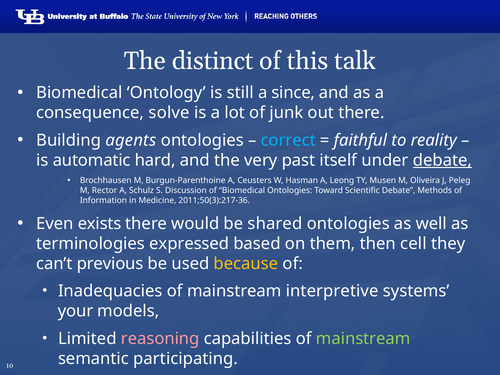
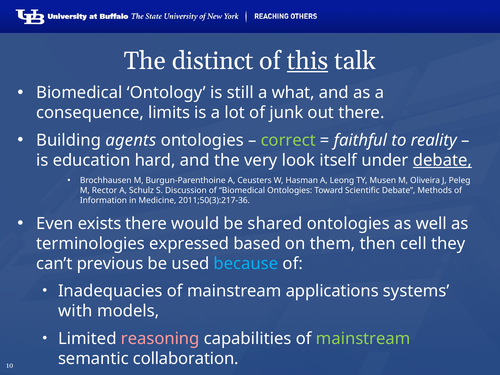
this underline: none -> present (308, 61)
since: since -> what (293, 93)
solve: solve -> limits (169, 113)
correct colour: light blue -> light green (288, 140)
automatic: automatic -> education (92, 160)
past: past -> look (298, 160)
because colour: yellow -> light blue (246, 264)
interpretive: interpretive -> applications (332, 291)
your: your -> with (75, 311)
participating: participating -> collaboration (186, 359)
